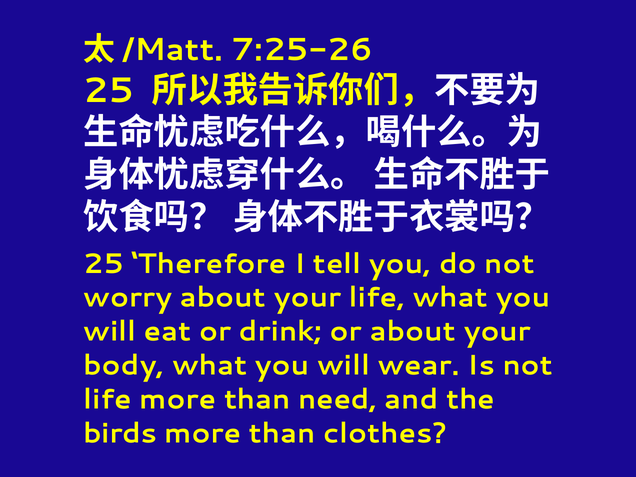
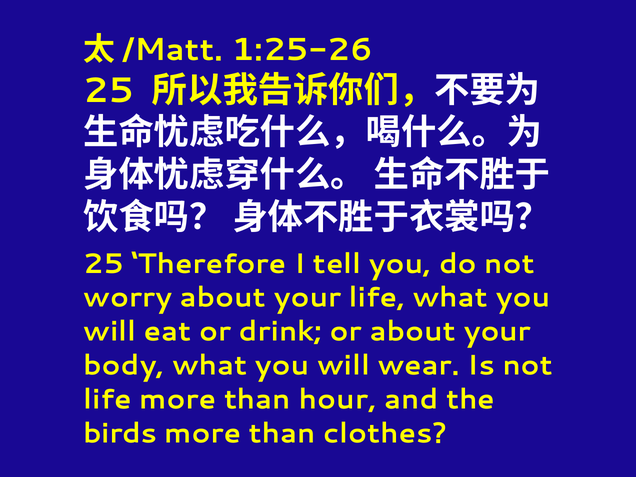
7:25-26: 7:25-26 -> 1:25-26 (302, 50)
need: need -> hour (337, 399)
